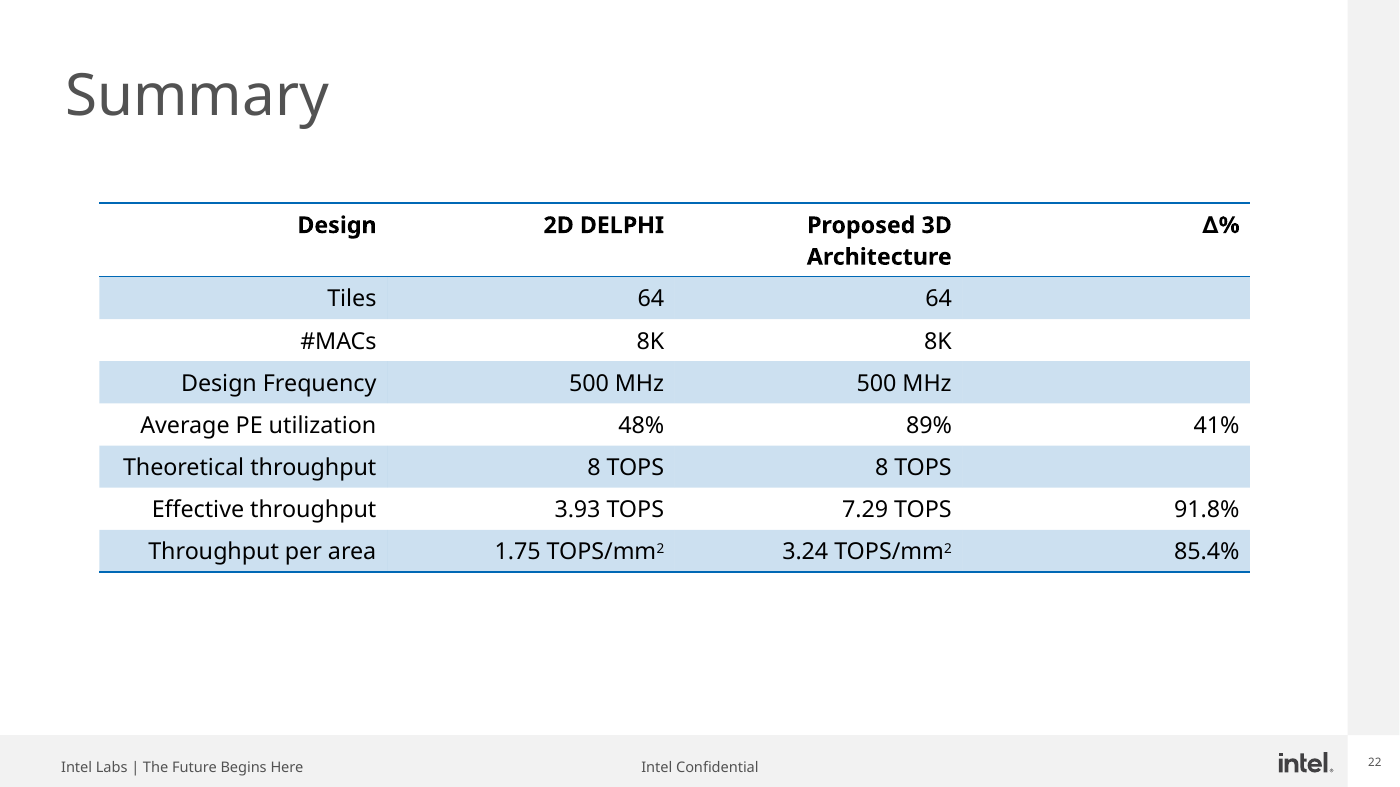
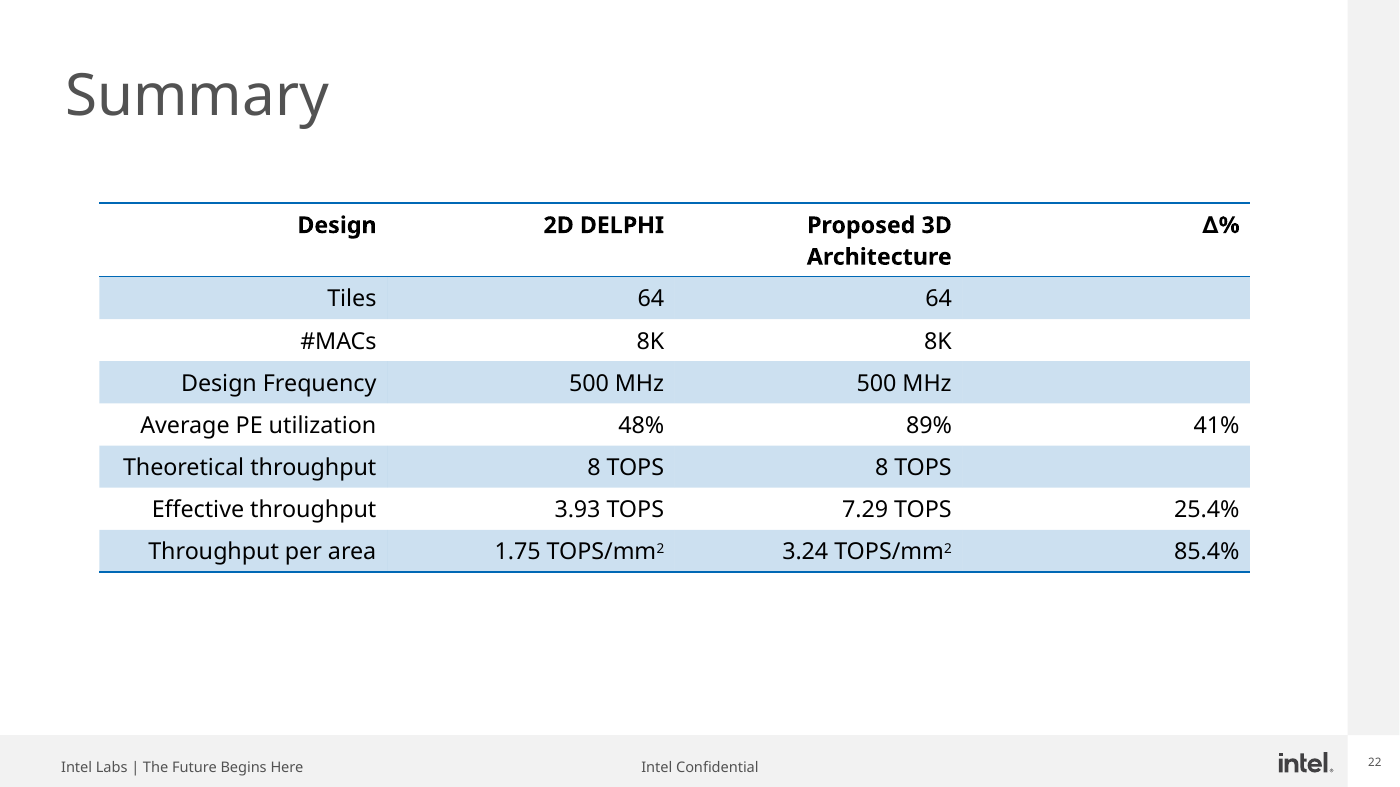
91.8%: 91.8% -> 25.4% (1207, 510)
